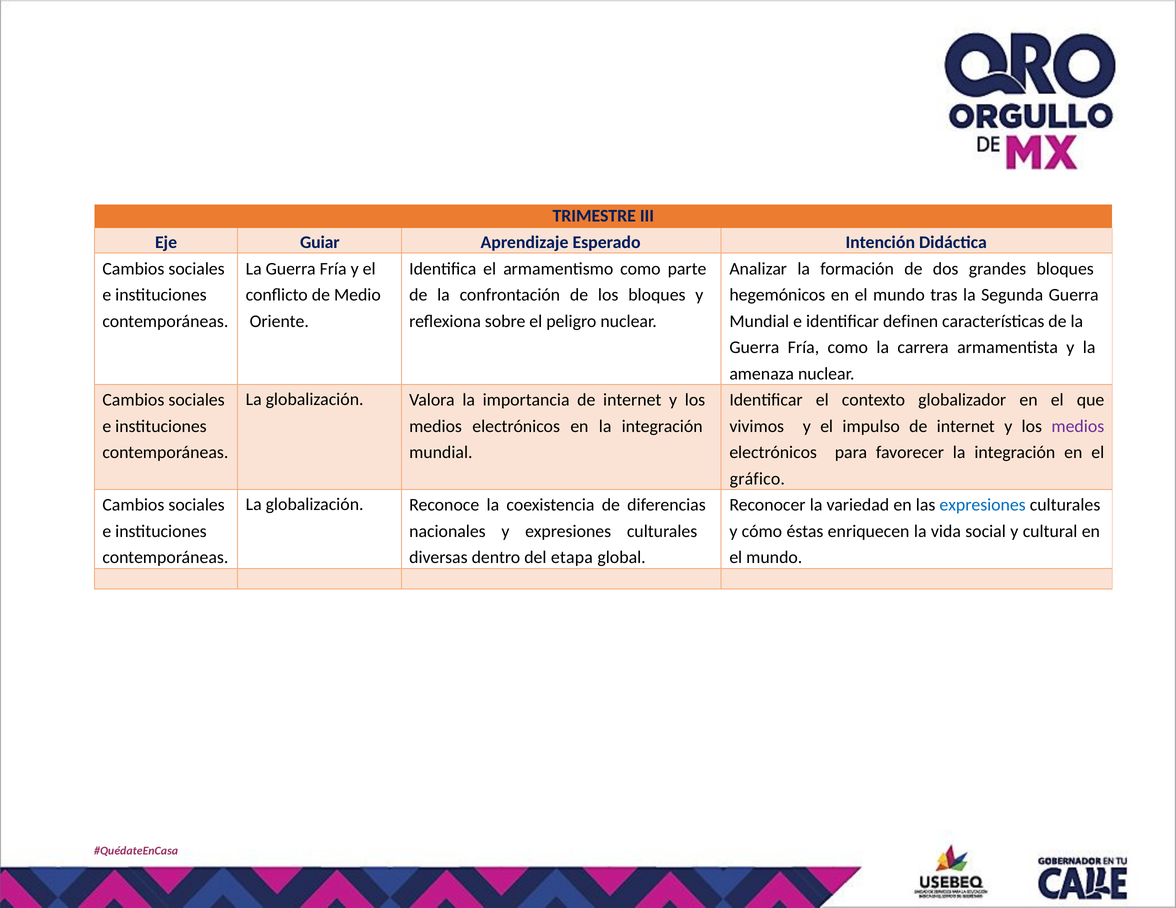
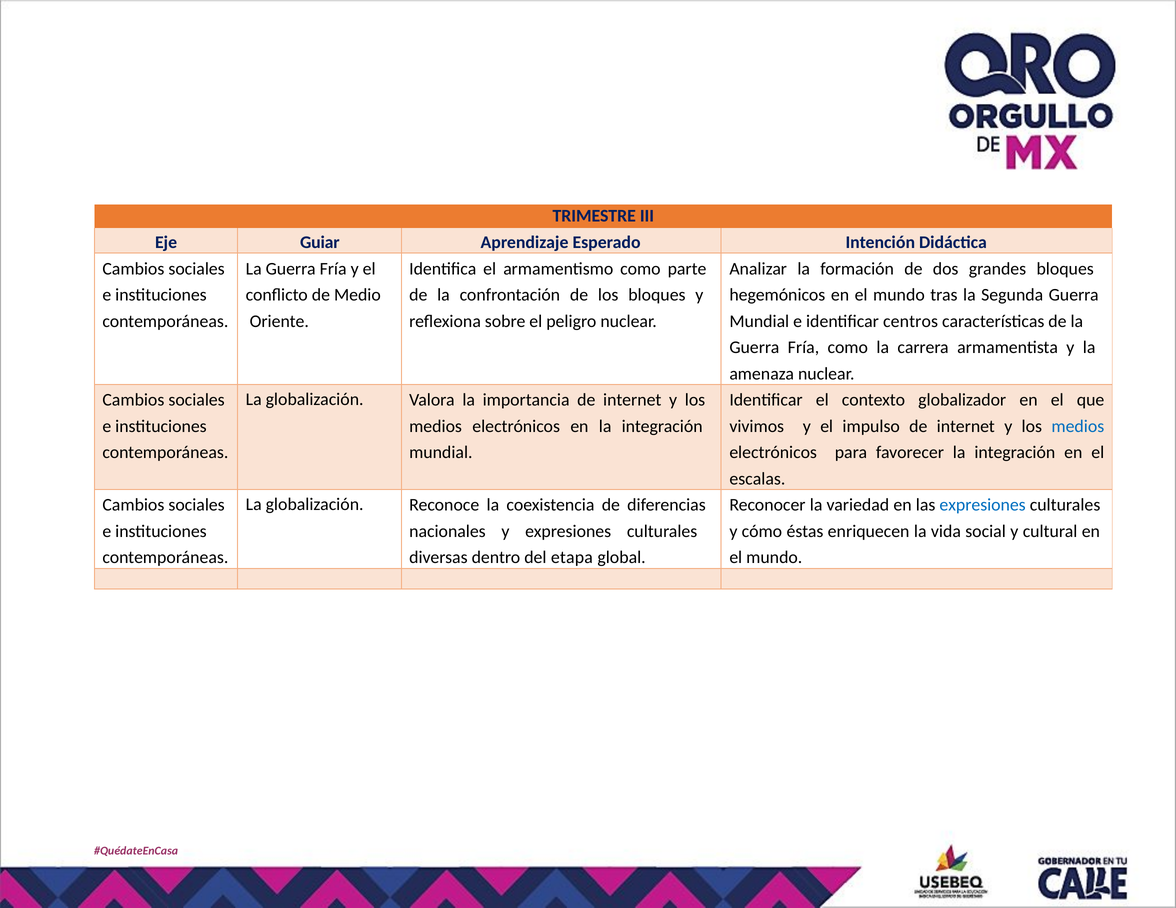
definen: definen -> centros (911, 322)
medios colour: purple -> blue (1078, 427)
gráfico: gráfico -> escalas (757, 479)
